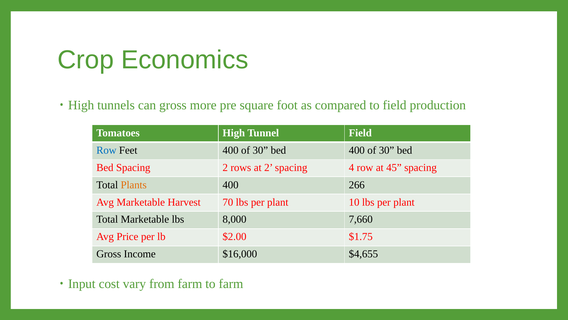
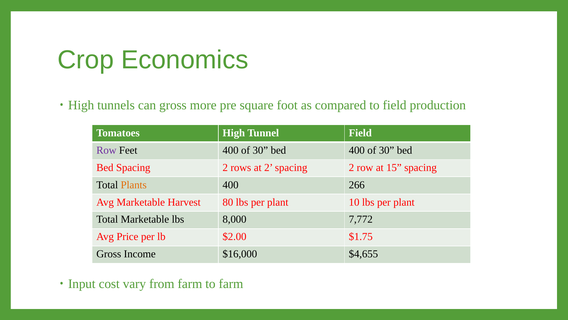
Row colour: blue -> purple (106, 150)
2 spacing 4: 4 -> 2 (351, 167)
45: 45 -> 15 (394, 167)
70: 70 -> 80 (228, 202)
7,660: 7,660 -> 7,772 (361, 219)
